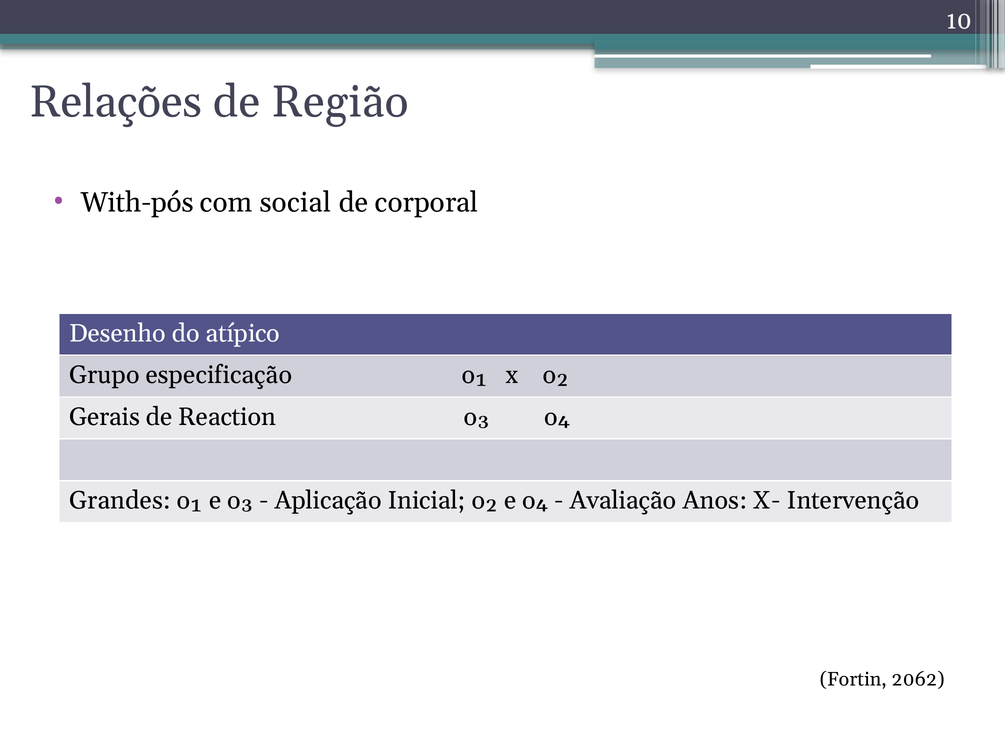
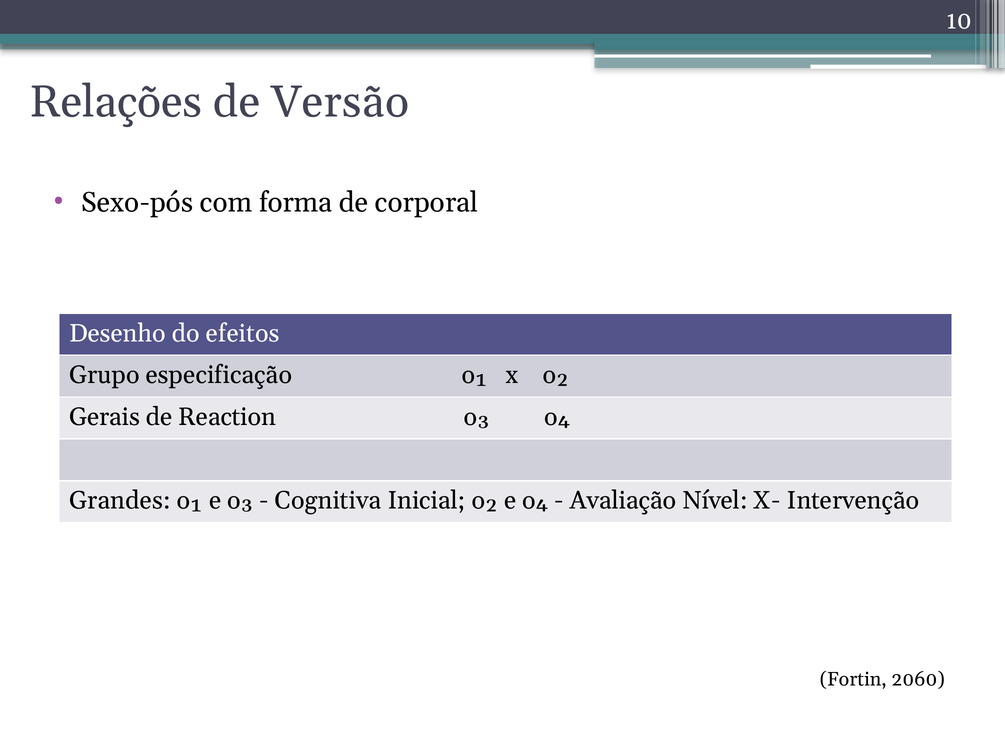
Região: Região -> Versão (340, 102)
With-pós: With-pós -> Sexo-pós (137, 203)
social: social -> forma (296, 203)
atípico: atípico -> efeitos (243, 334)
Aplicação: Aplicação -> Cognitiva (328, 501)
Anos: Anos -> Nível (715, 501)
2062: 2062 -> 2060 (918, 680)
